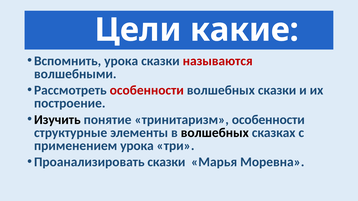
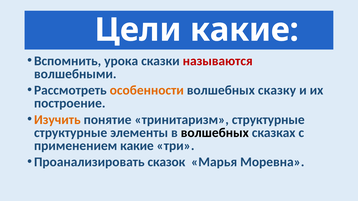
особенности colour: red -> orange (147, 90)
волшебных сказки: сказки -> сказку (277, 90)
Изучить colour: black -> orange (57, 120)
тринитаризм особенности: особенности -> структурные (268, 120)
применением урока: урока -> какие (137, 146)
Проанализировать сказки: сказки -> сказок (166, 162)
